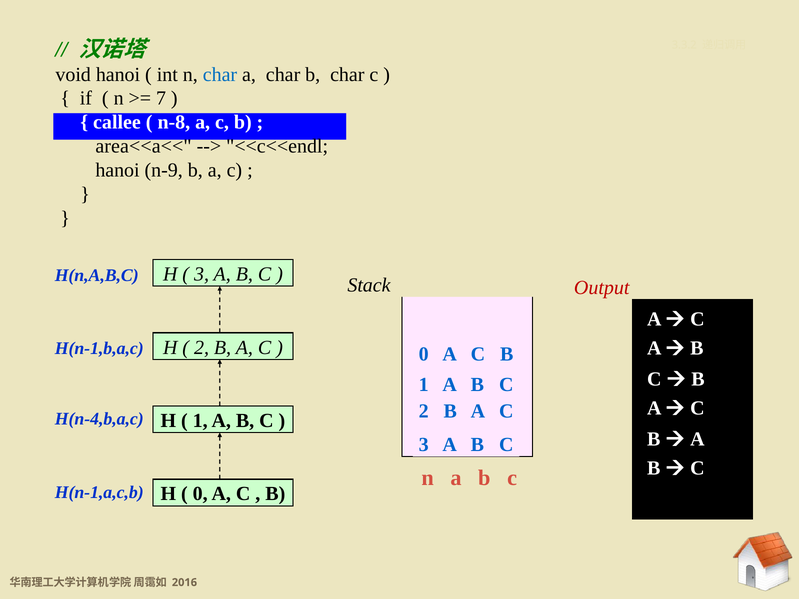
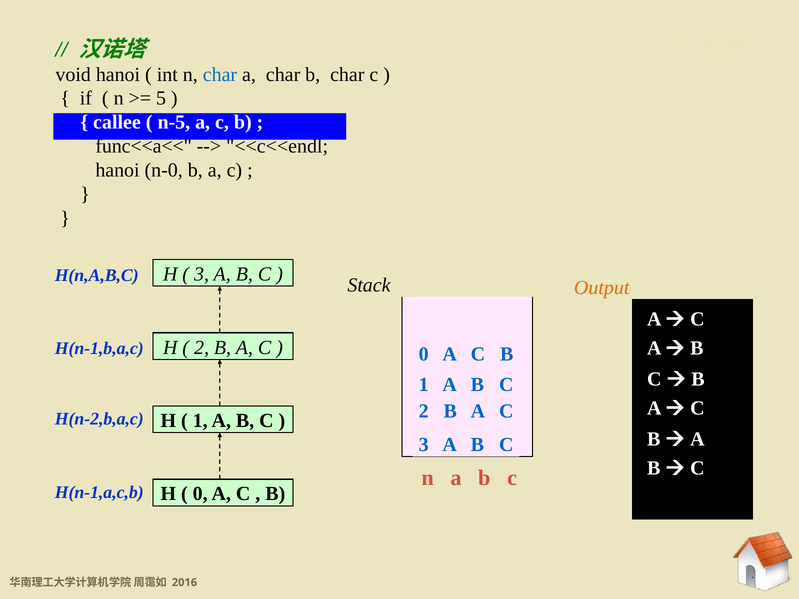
7: 7 -> 5 (161, 98)
n-8: n-8 -> n-5 (174, 122)
area<<a<<: area<<a<< -> func<<a<< (144, 146)
n-9: n-9 -> n-0 (164, 170)
Output colour: red -> orange (602, 288)
H(n-4,b,a,c: H(n-4,b,a,c -> H(n-2,b,a,c (99, 419)
